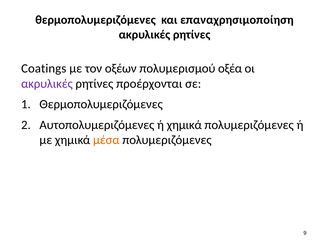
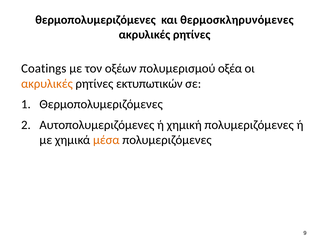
επαναχρησιμοποίηση: επαναχρησιμοποίηση -> θερμοσκληρυνόμενες (237, 20)
ακρυλικές colour: purple -> orange (47, 84)
προέρχονται: προέρχονται -> εκτυπωτικών (149, 84)
ή χημικά: χημικά -> χημική (184, 125)
